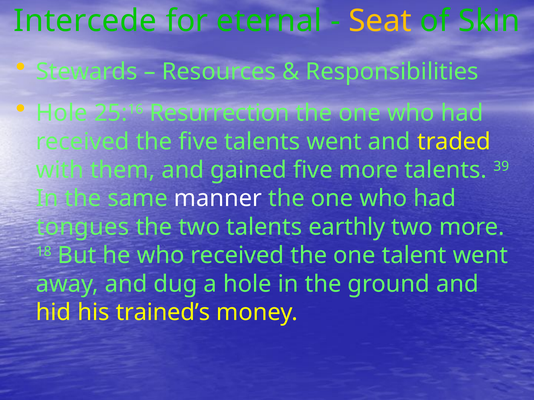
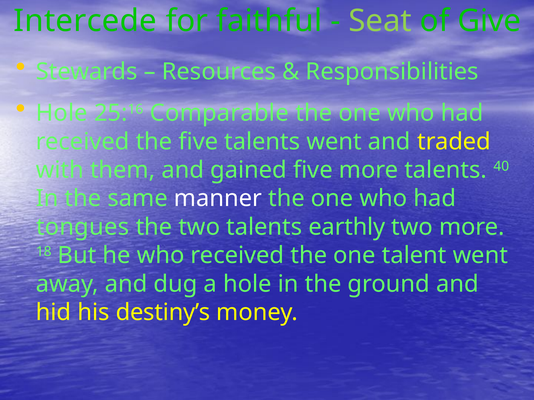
eternal: eternal -> faithful (269, 21)
Seat colour: yellow -> light green (380, 21)
Skin: Skin -> Give (489, 21)
Resurrection: Resurrection -> Comparable (219, 113)
39: 39 -> 40 (501, 166)
trained’s: trained’s -> destiny’s (163, 313)
